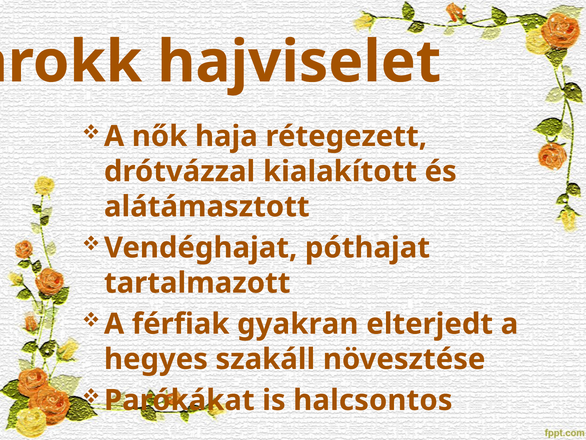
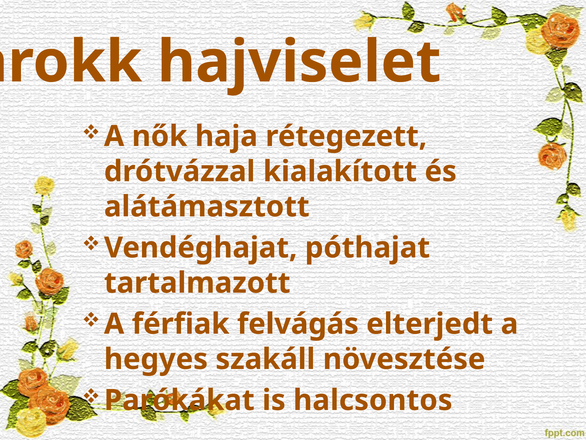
gyakran: gyakran -> felvágás (298, 324)
